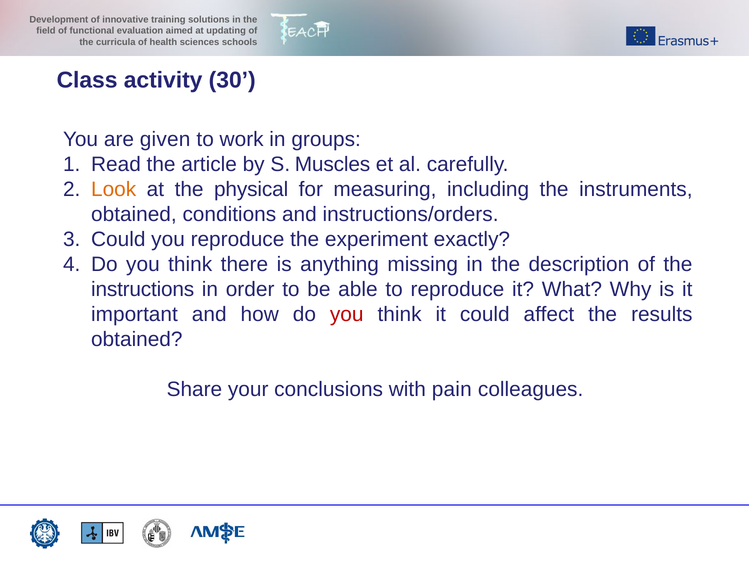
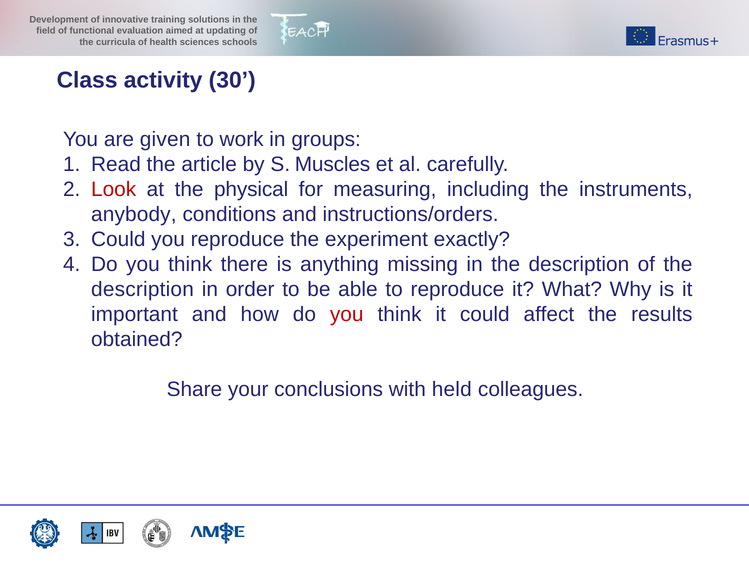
Look colour: orange -> red (114, 189)
obtained: obtained -> anybody (134, 214)
instructions: instructions -> description (142, 289)
pain: pain -> held (452, 389)
